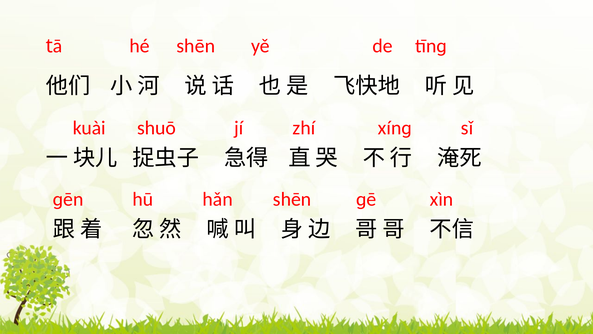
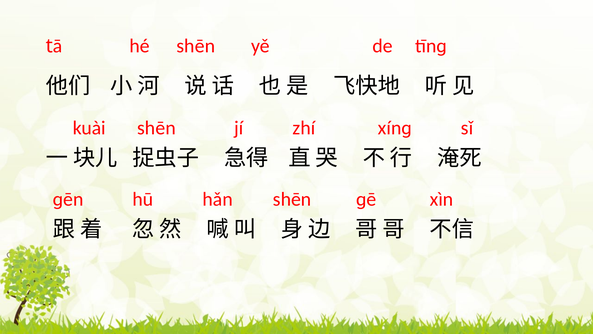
kuài shuō: shuō -> shēn (156, 128)
